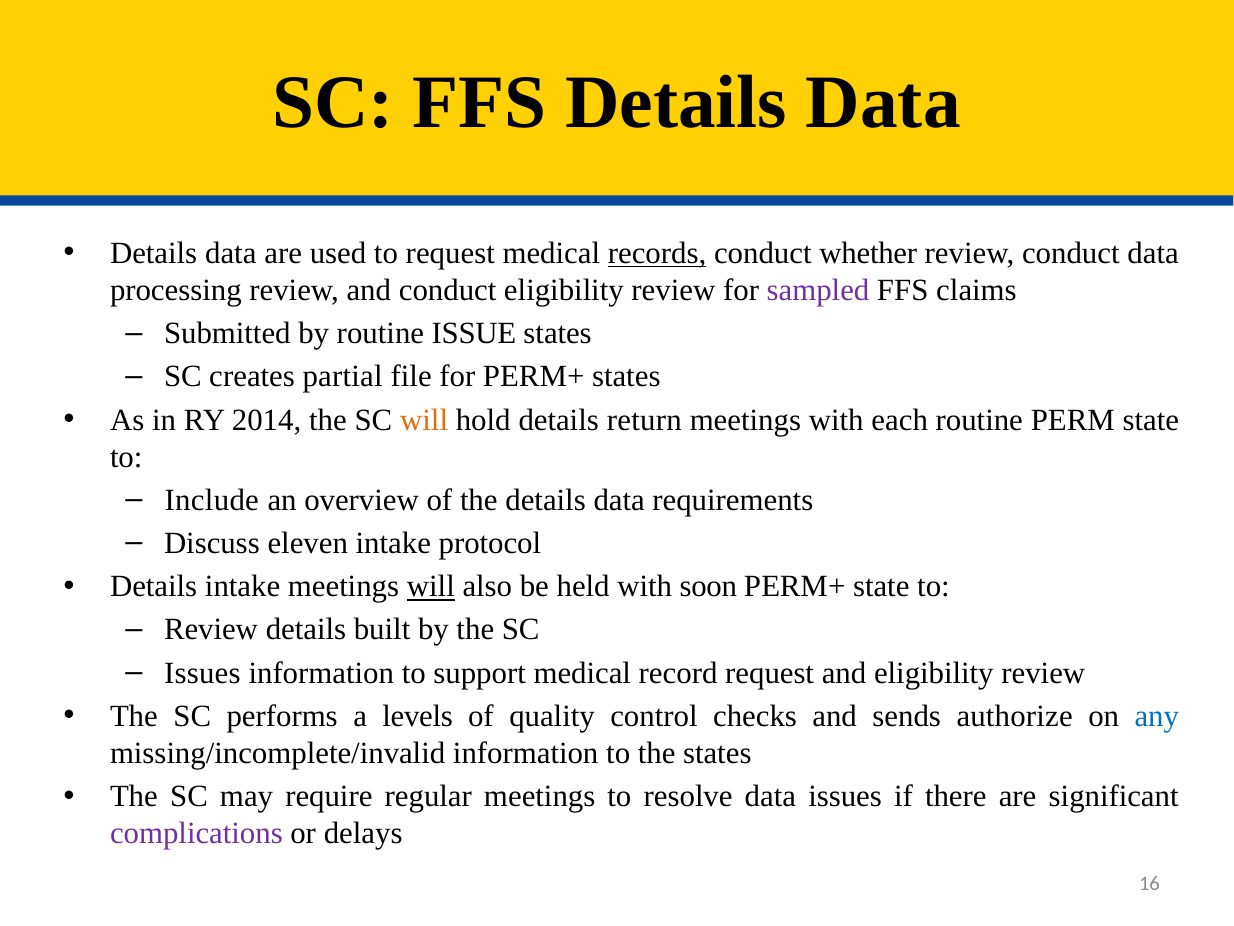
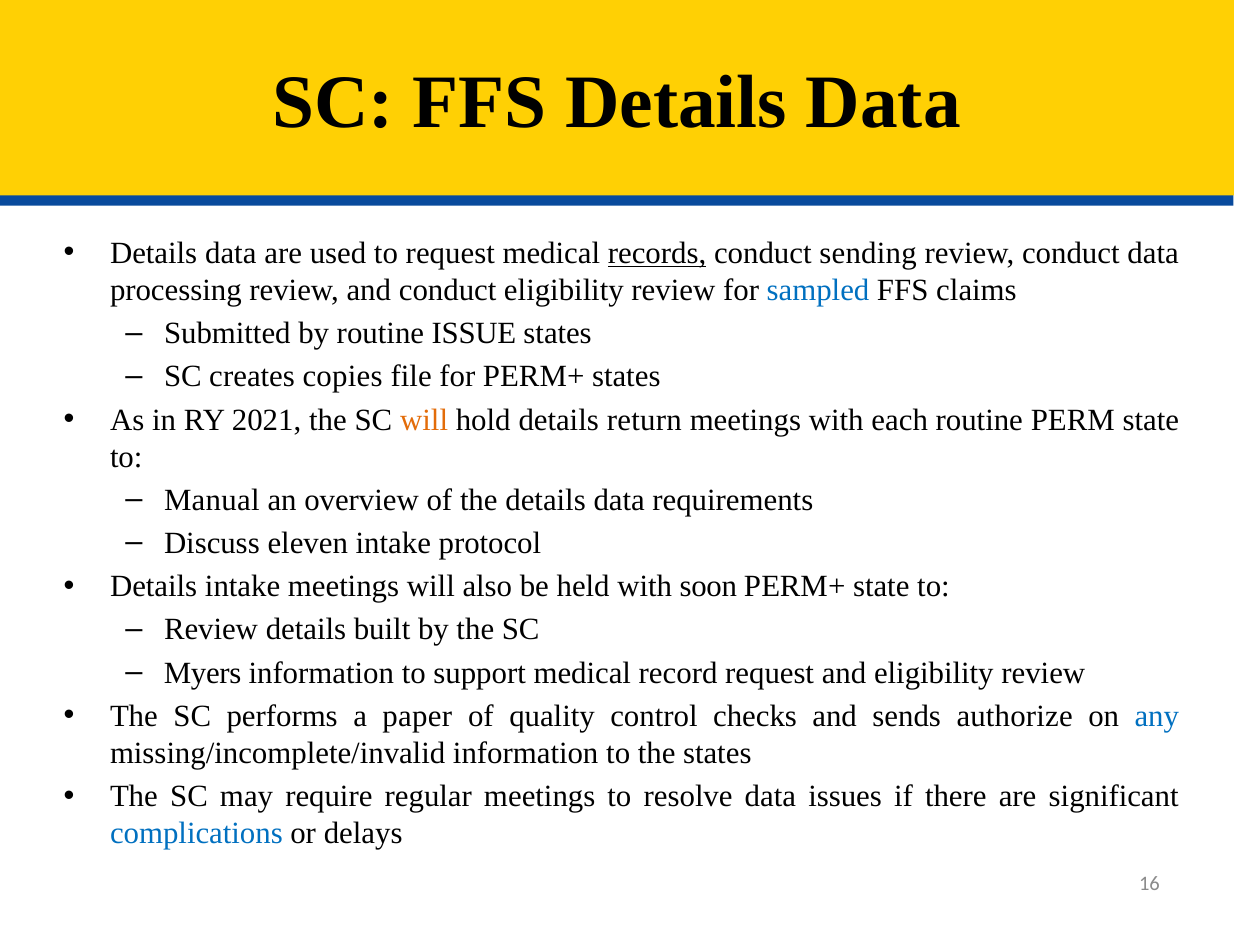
whether: whether -> sending (868, 253)
sampled colour: purple -> blue (818, 290)
partial: partial -> copies (343, 376)
2014: 2014 -> 2021 (267, 420)
Include: Include -> Manual (212, 500)
will underline: present -> none (431, 586)
Issues: Issues -> Myers (203, 673)
levels: levels -> paper (417, 716)
complications colour: purple -> blue (196, 833)
